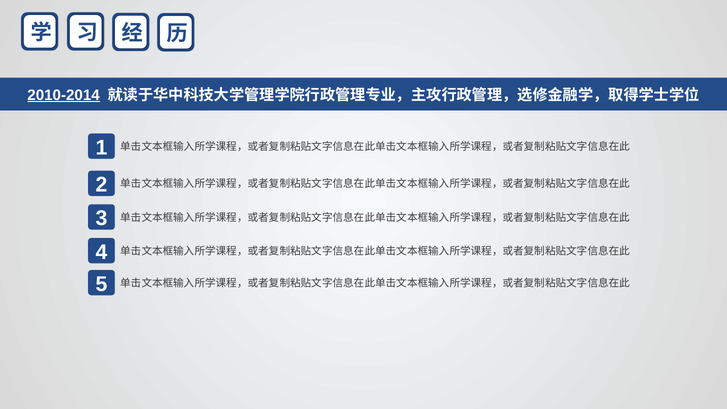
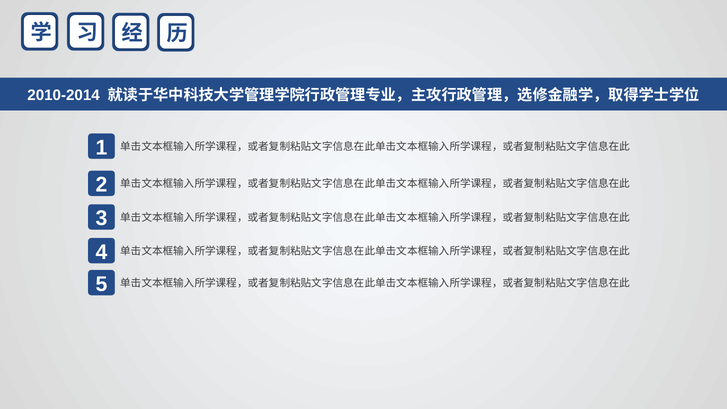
2010-2014 underline: present -> none (64, 95)
